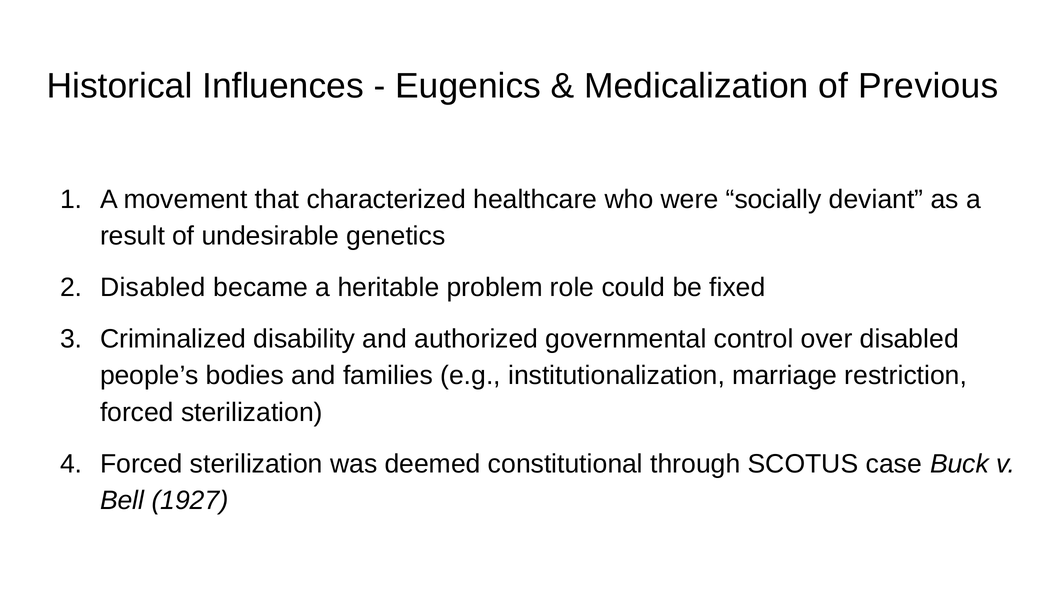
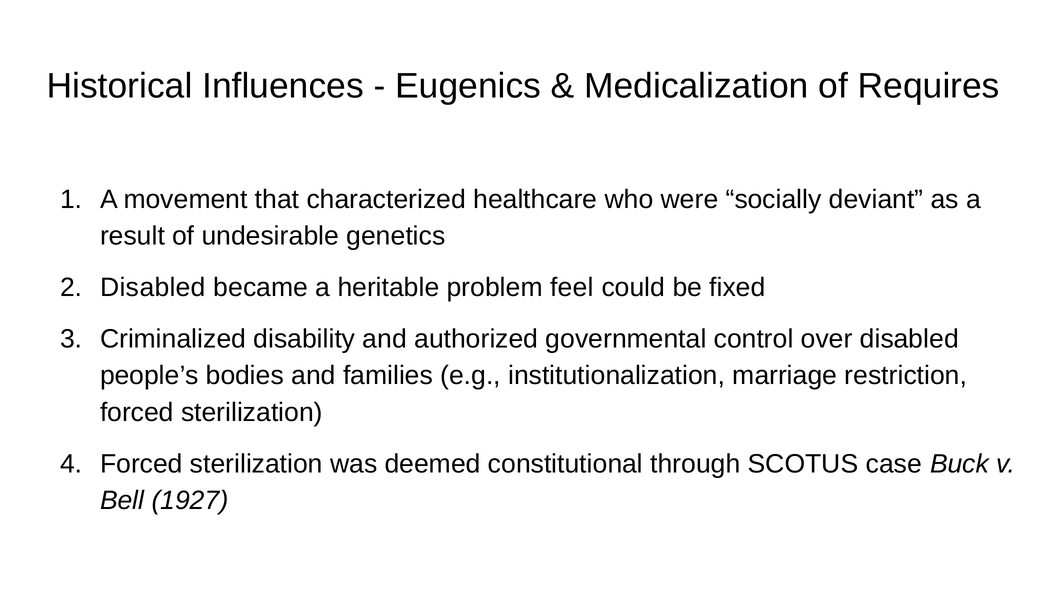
Previous: Previous -> Requires (929, 86)
role: role -> feel (572, 288)
